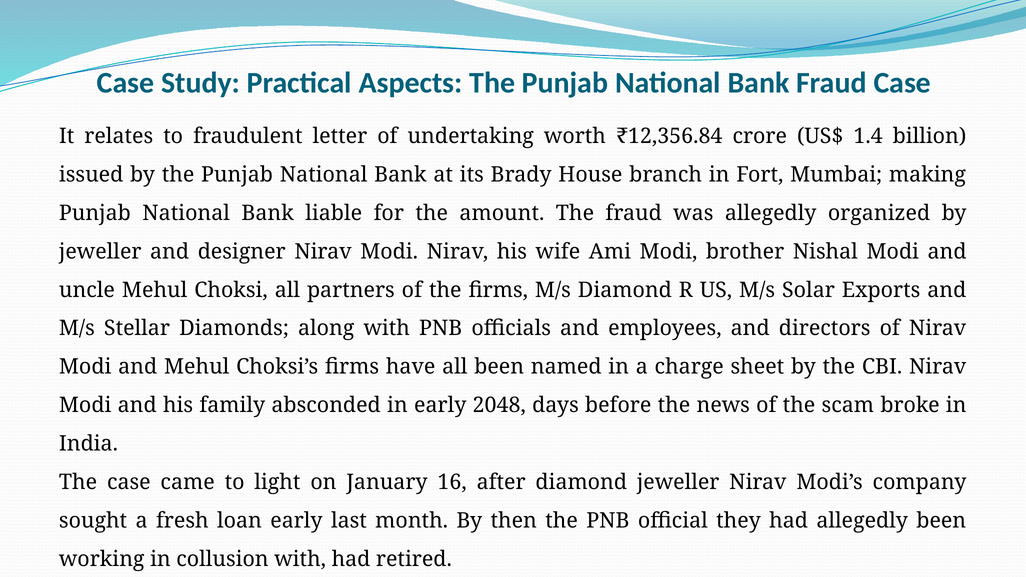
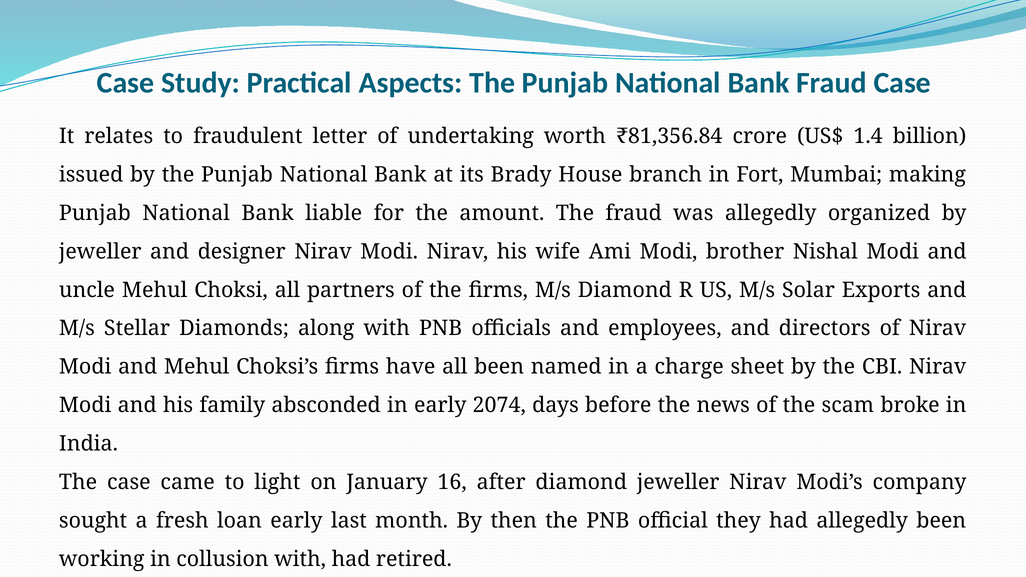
₹12,356.84: ₹12,356.84 -> ₹81,356.84 (669, 136)
2048: 2048 -> 2074 (499, 405)
